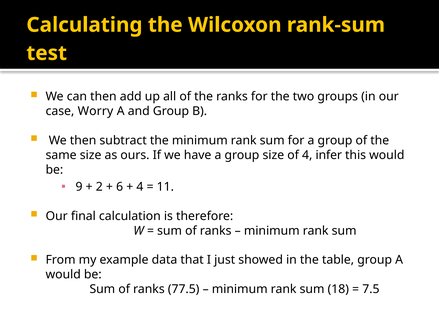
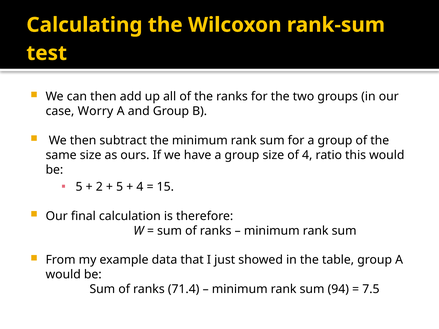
infer: infer -> ratio (329, 155)
9: 9 -> 5 (79, 187)
6: 6 -> 5 (120, 187)
11: 11 -> 15 (165, 187)
77.5: 77.5 -> 71.4 (184, 289)
18: 18 -> 94 (338, 289)
